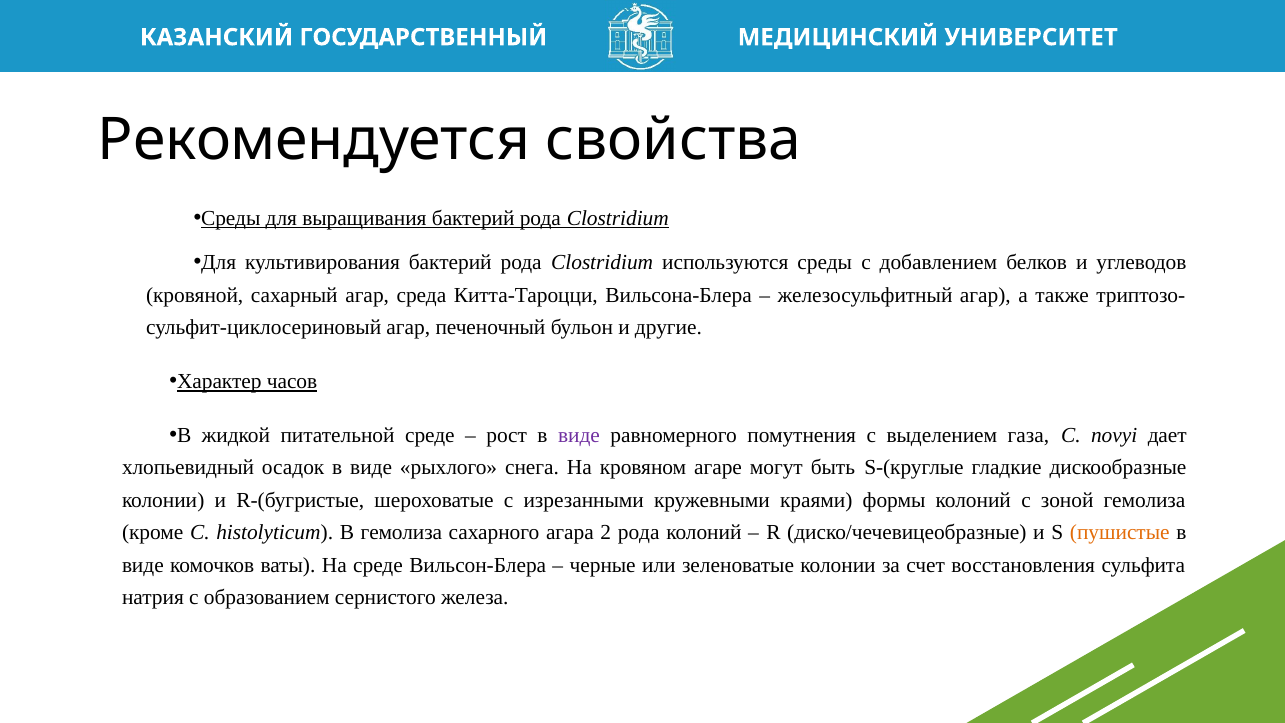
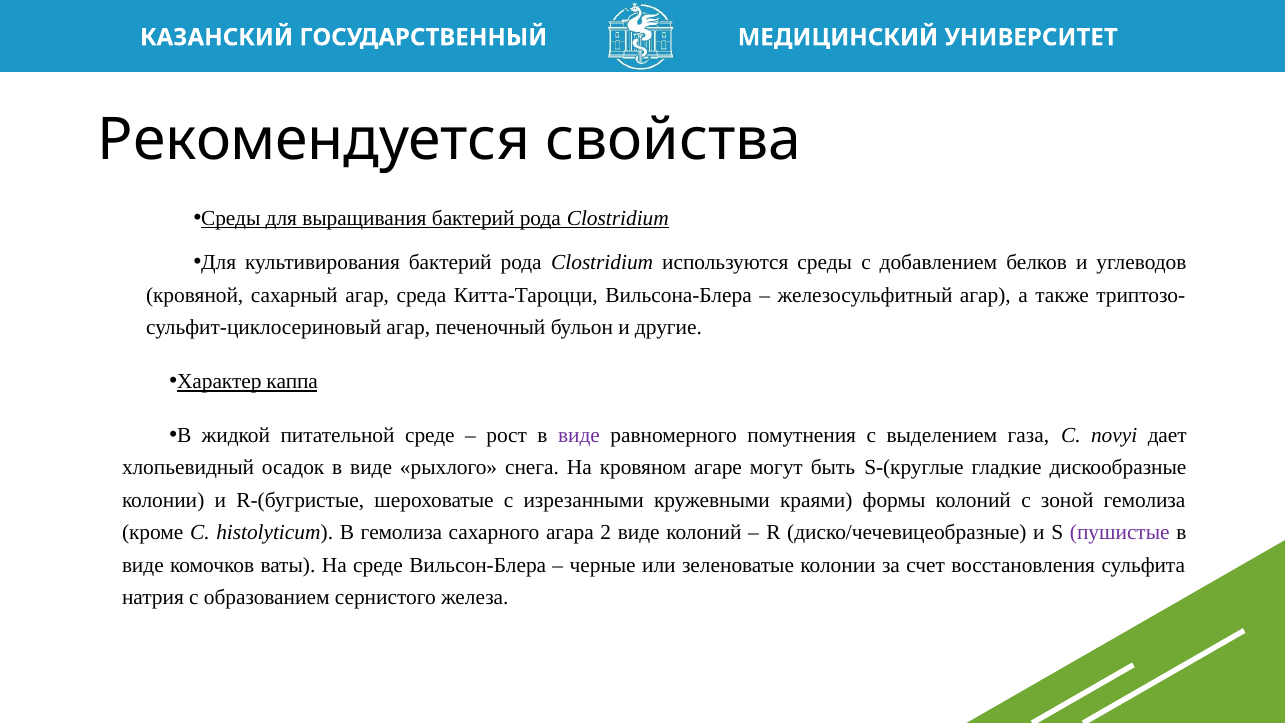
часов: часов -> каппа (292, 381)
2 рода: рода -> виде (639, 532)
пушистые colour: orange -> purple (1120, 532)
